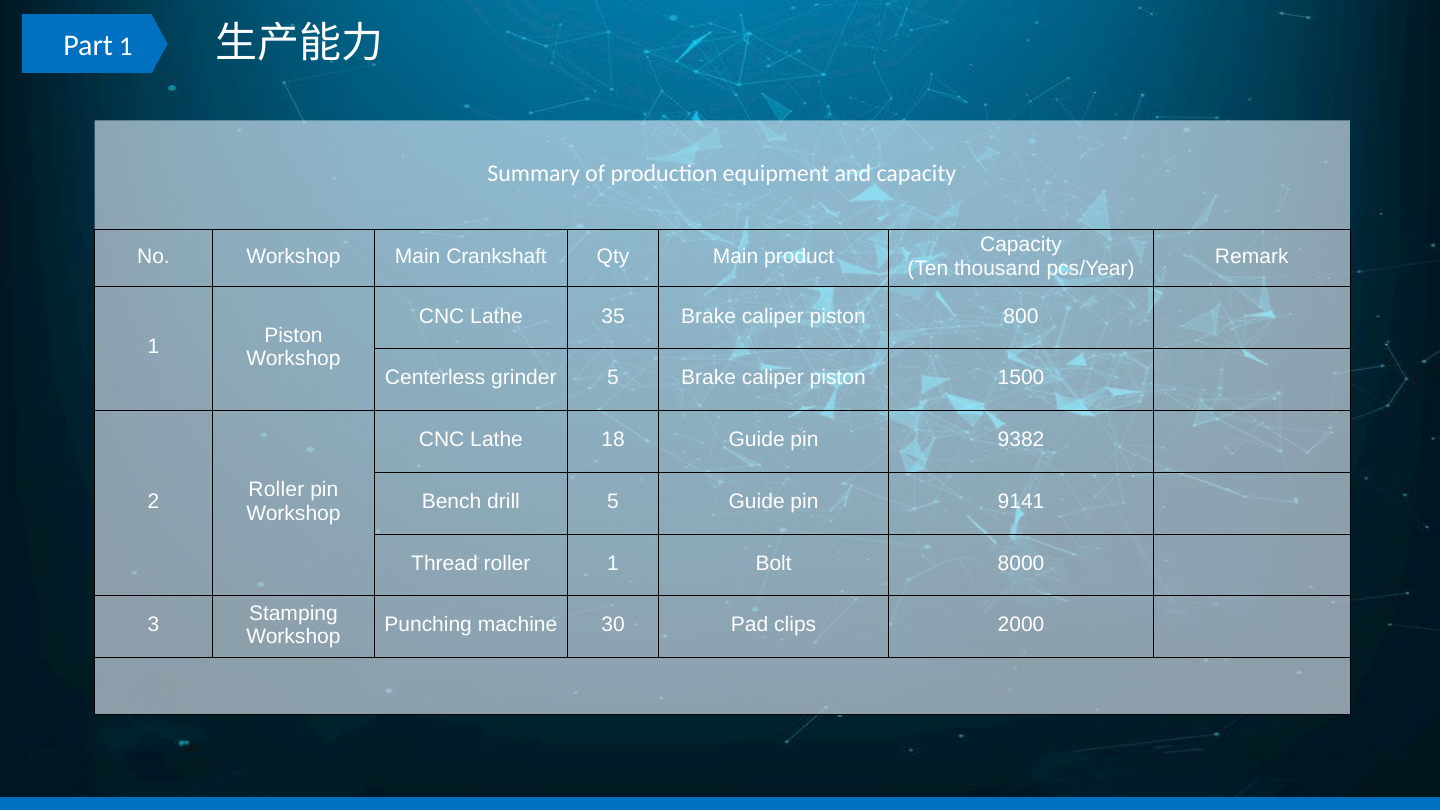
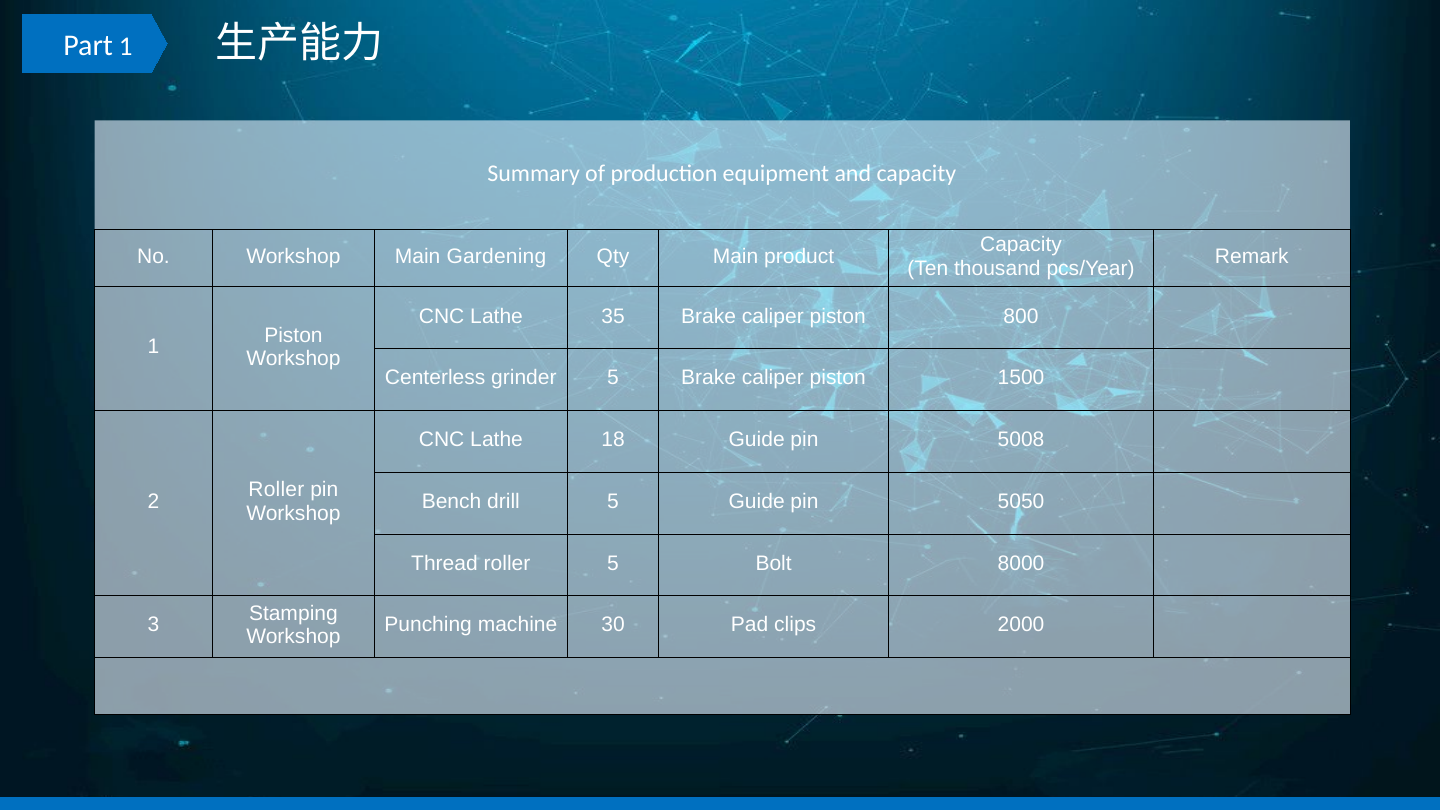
Crankshaft: Crankshaft -> Gardening (496, 257)
9382: 9382 -> 5008 (1021, 440)
9141: 9141 -> 5050 (1021, 501)
roller 1: 1 -> 5 (613, 563)
